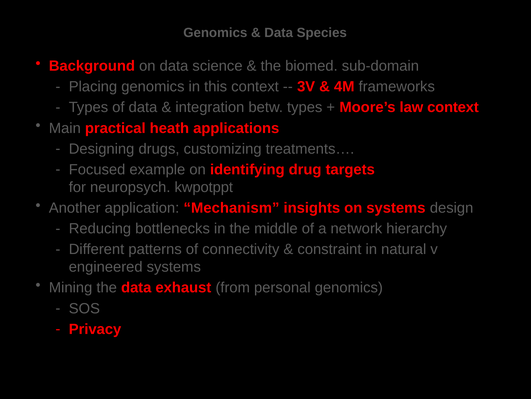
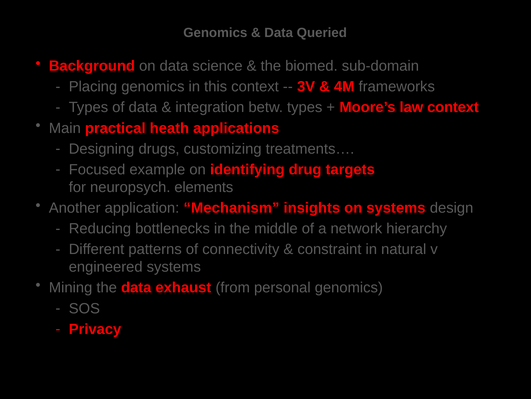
Species: Species -> Queried (322, 33)
kwpotppt: kwpotppt -> elements (204, 187)
